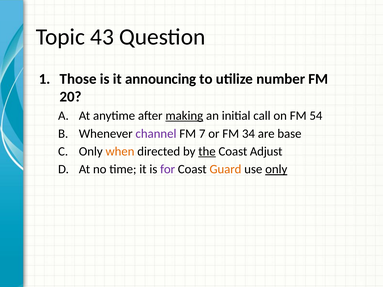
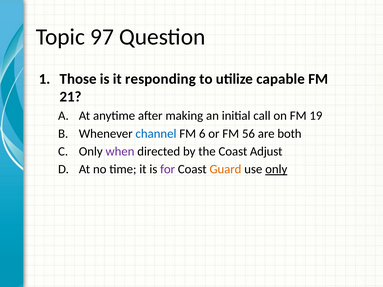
43: 43 -> 97 (102, 37)
announcing: announcing -> responding (161, 79)
number: number -> capable (281, 79)
20: 20 -> 21 (71, 97)
making underline: present -> none (184, 116)
54: 54 -> 19 (316, 116)
channel colour: purple -> blue (156, 134)
7: 7 -> 6 (202, 134)
34: 34 -> 56 (248, 134)
base: base -> both (289, 134)
when colour: orange -> purple (120, 152)
the underline: present -> none (207, 152)
